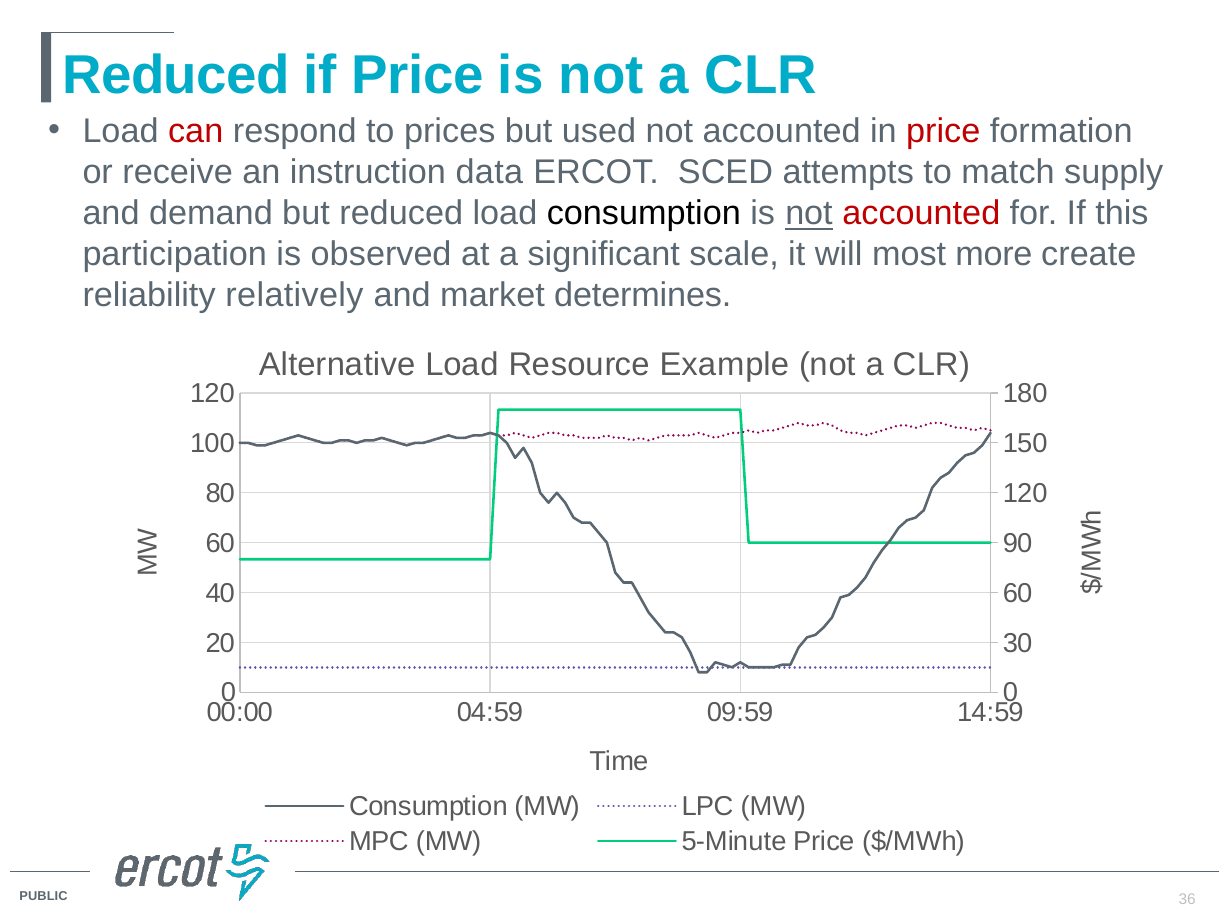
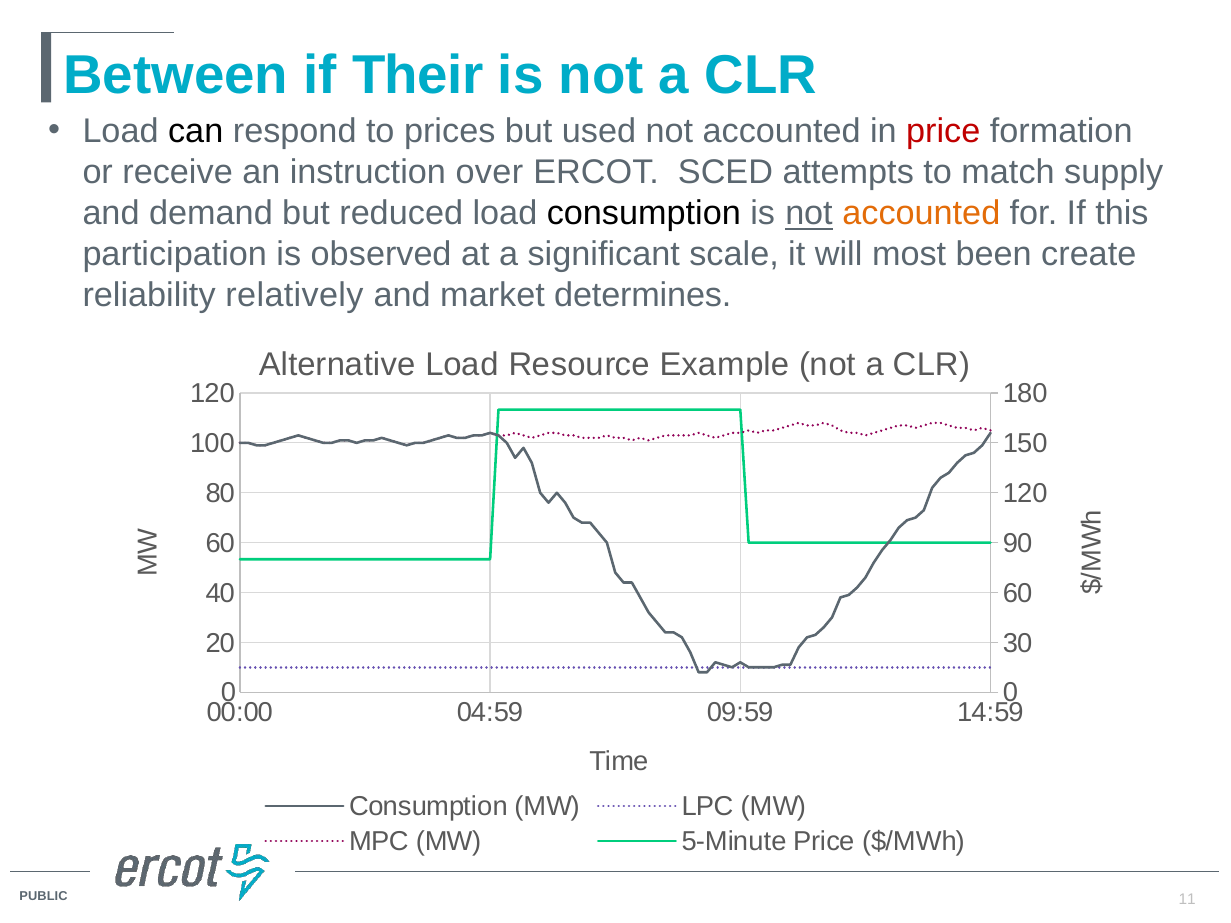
Reduced: Reduced -> Between (176, 76)
if Price: Price -> Their (418, 76)
can colour: red -> black (196, 132)
data: data -> over (489, 173)
accounted colour: red -> orange (921, 214)
more: more -> been (994, 255)
36: 36 -> 11 (1187, 900)
